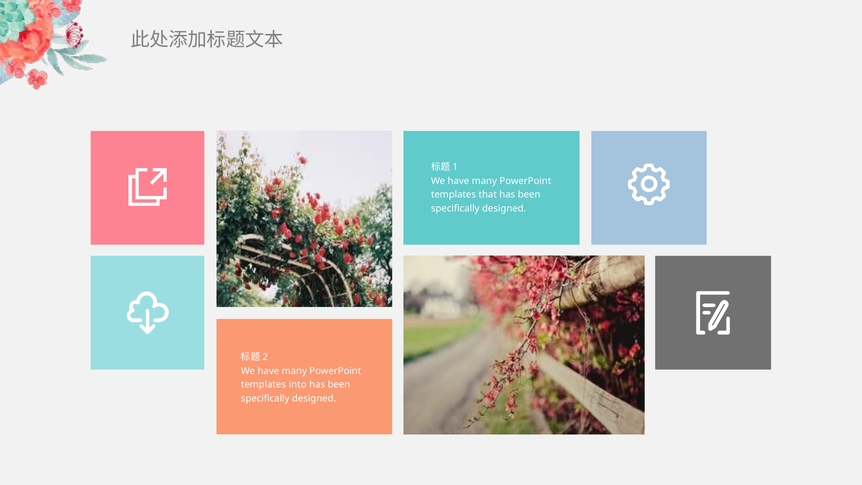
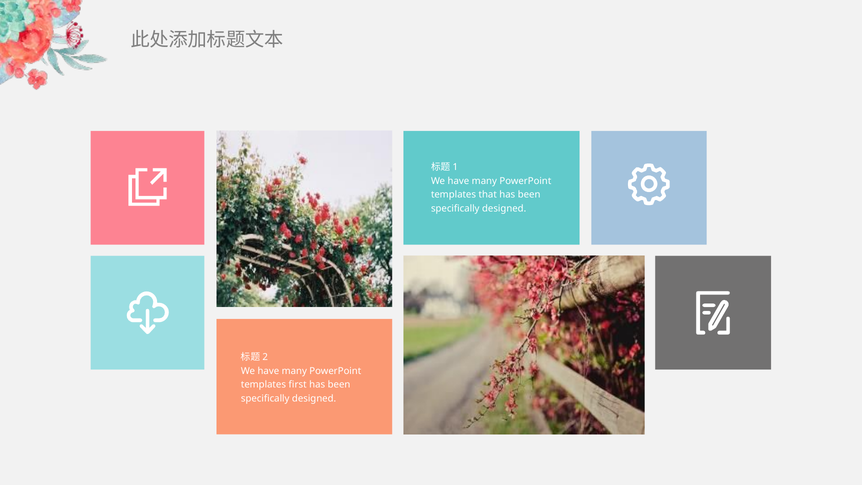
into: into -> first (298, 385)
